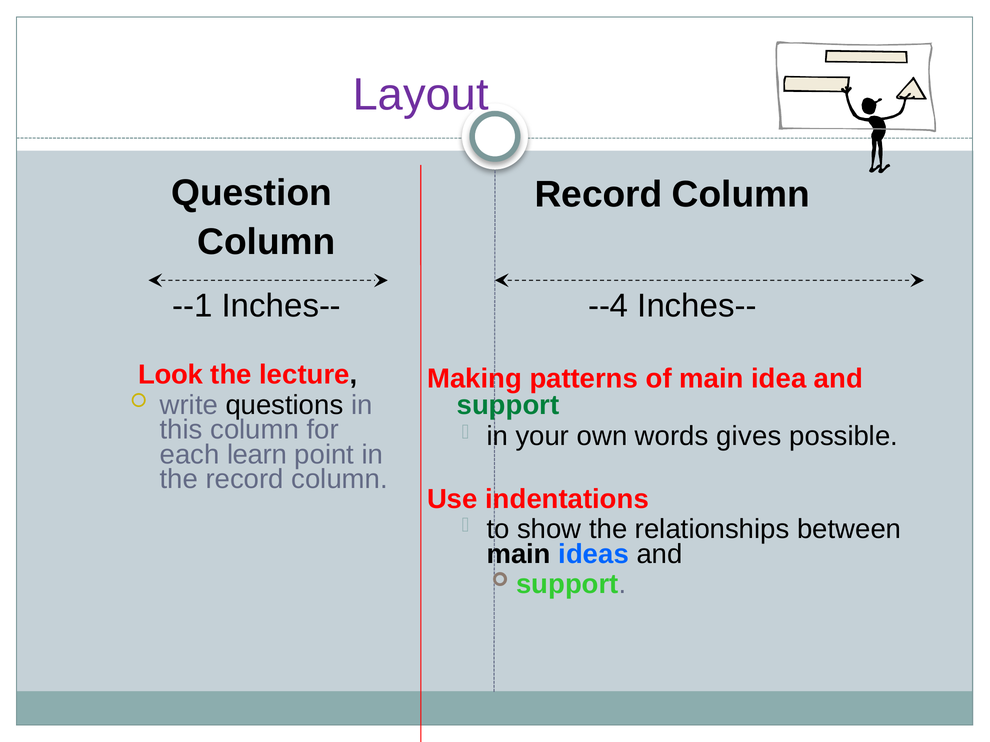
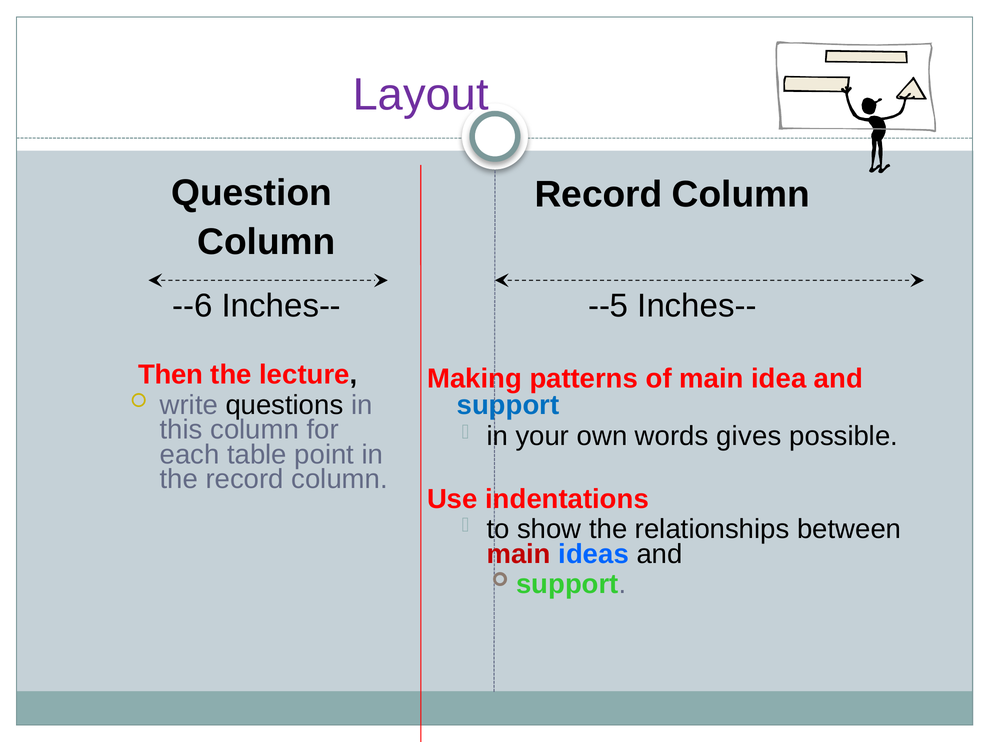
--4: --4 -> --5 (608, 306)
--1: --1 -> --6 (193, 306)
Look: Look -> Then (171, 375)
support colour: green -> blue (508, 406)
learn: learn -> table (257, 455)
main colour: black -> red (519, 554)
